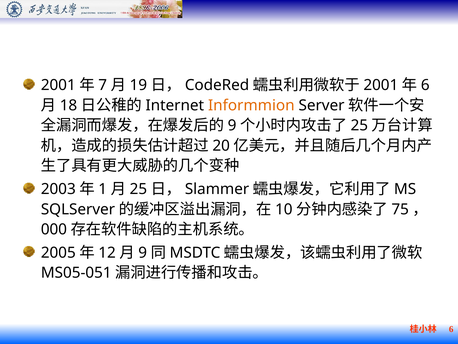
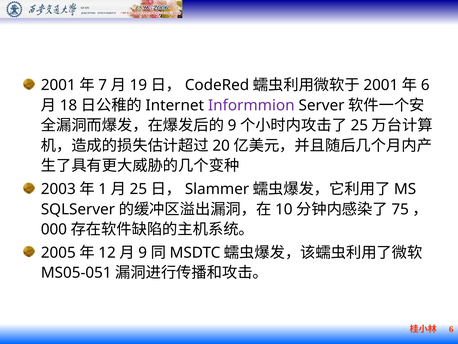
Informmion colour: orange -> purple (251, 105)
